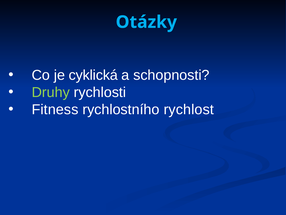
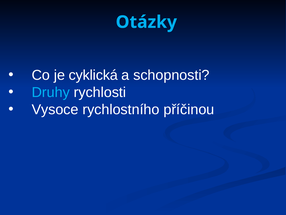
Druhy colour: light green -> light blue (51, 92)
Fitness: Fitness -> Vysoce (55, 109)
rychlost: rychlost -> příčinou (189, 109)
